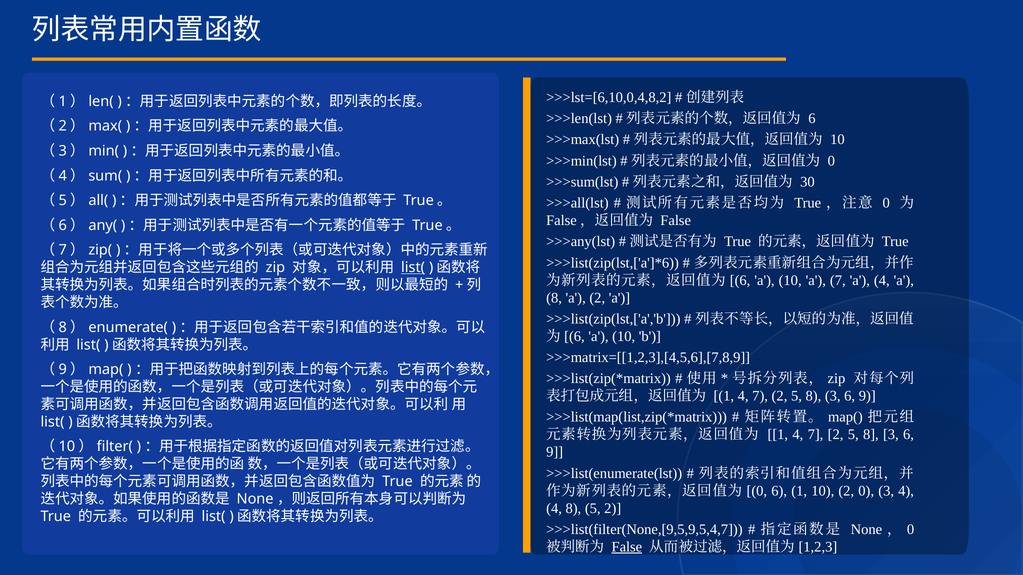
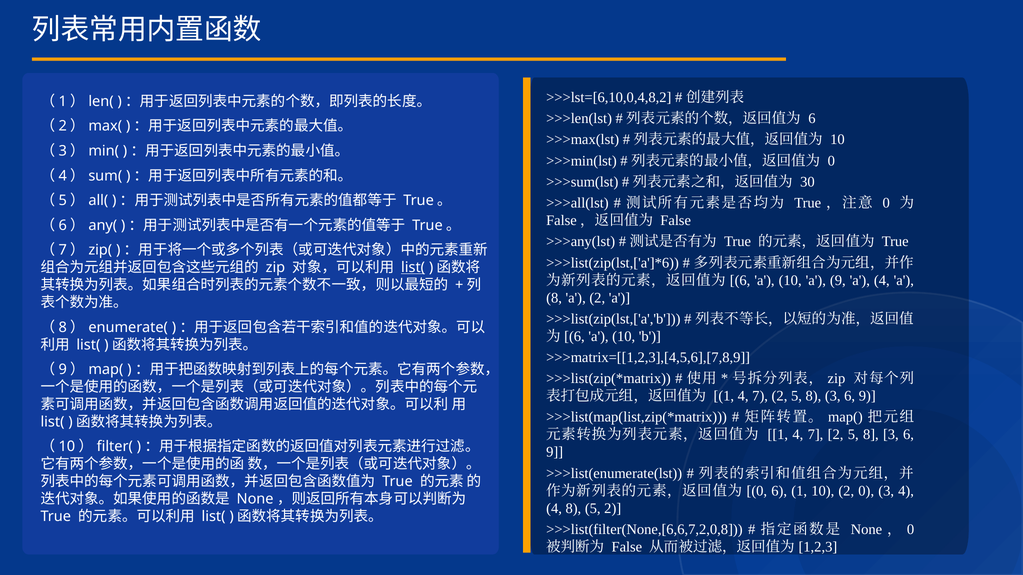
a 7: 7 -> 9 (838, 280)
>>>list(filter(None,[9,5,9,5,4,7: >>>list(filter(None,[9,5,9,5,4,7 -> >>>list(filter(None,[6,6,7,2,0,8 (644, 529)
False underline: present -> none (627, 547)
